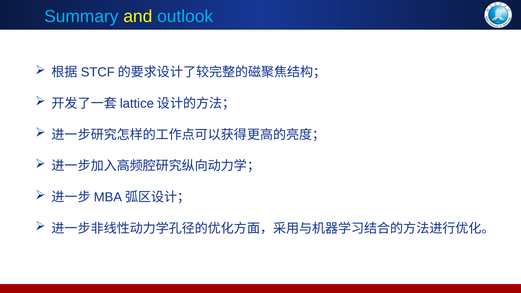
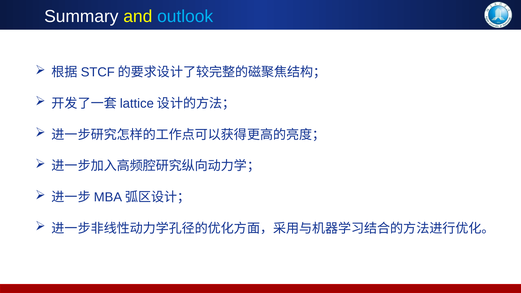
Summary colour: light blue -> white (81, 16)
